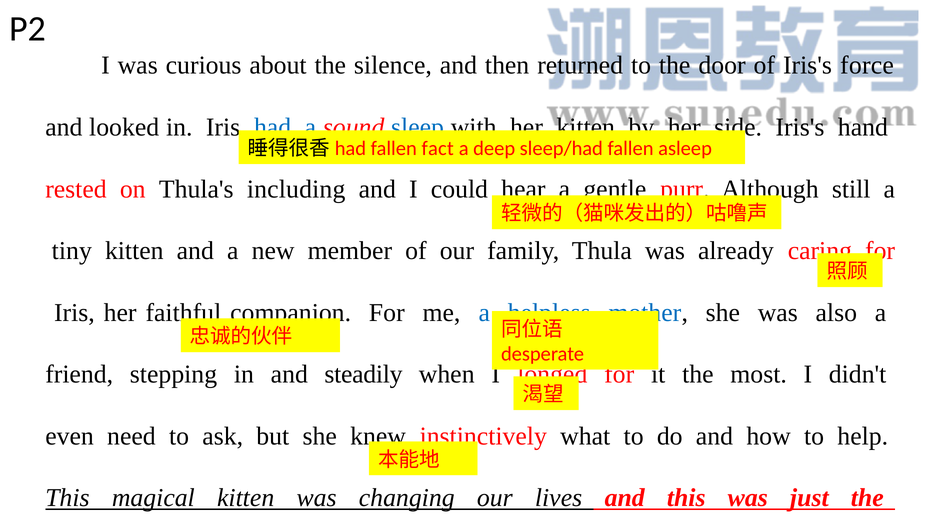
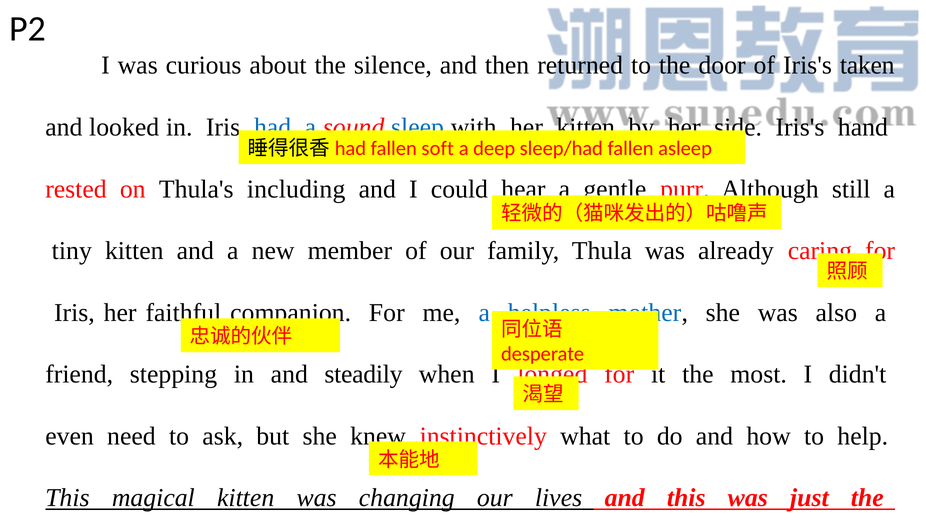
force: force -> taken (867, 65)
fact: fact -> soft (438, 149)
